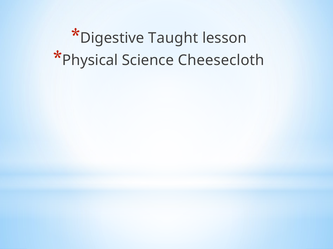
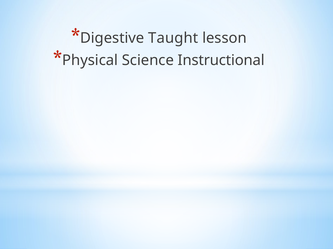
Cheesecloth: Cheesecloth -> Instructional (221, 60)
